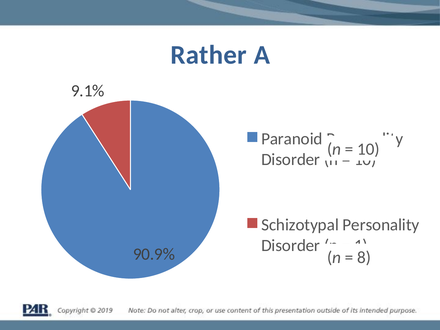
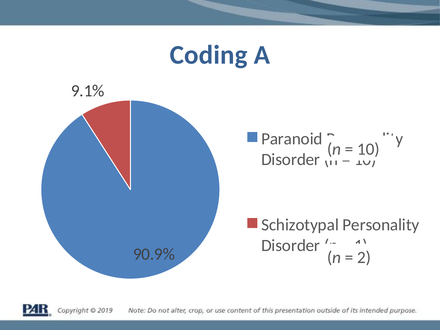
Rather: Rather -> Coding (209, 55)
8: 8 -> 2 (364, 257)
